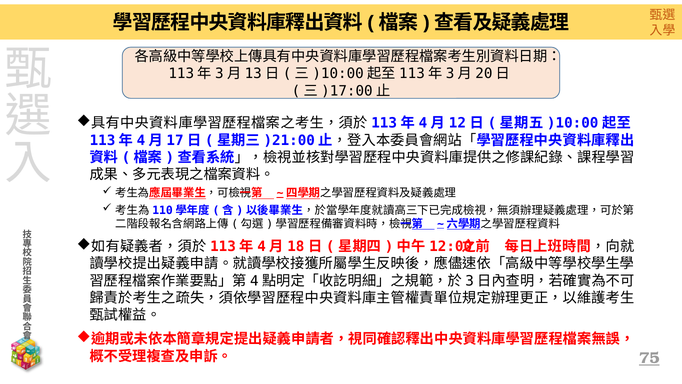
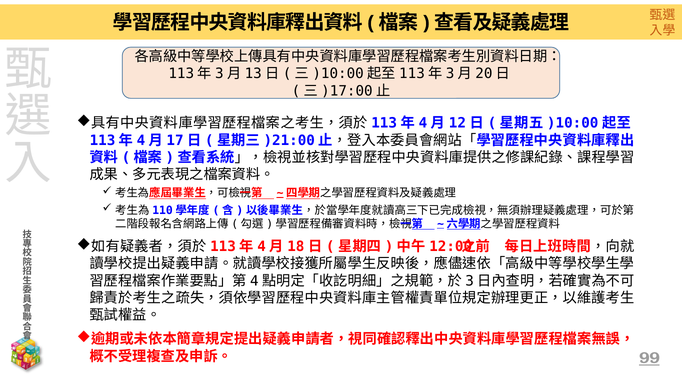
75: 75 -> 99 (649, 358)
